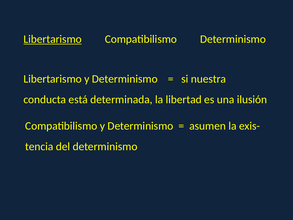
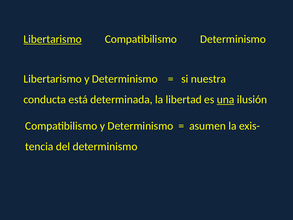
una underline: none -> present (226, 99)
